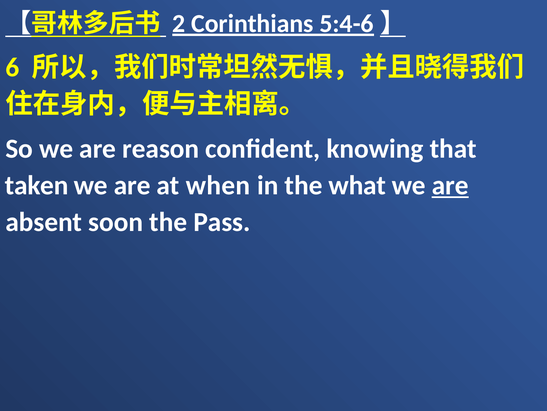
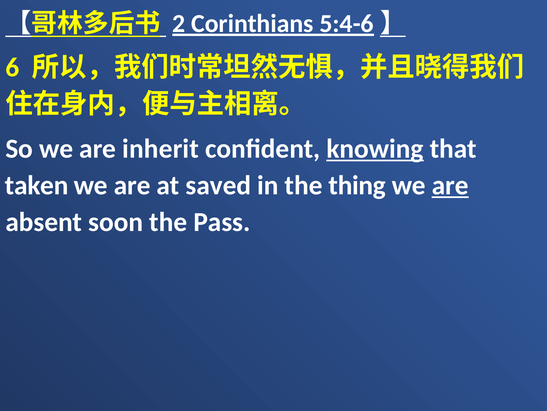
reason: reason -> inherit (161, 148)
knowing underline: none -> present (375, 148)
when: when -> saved (218, 185)
what: what -> thing (357, 185)
